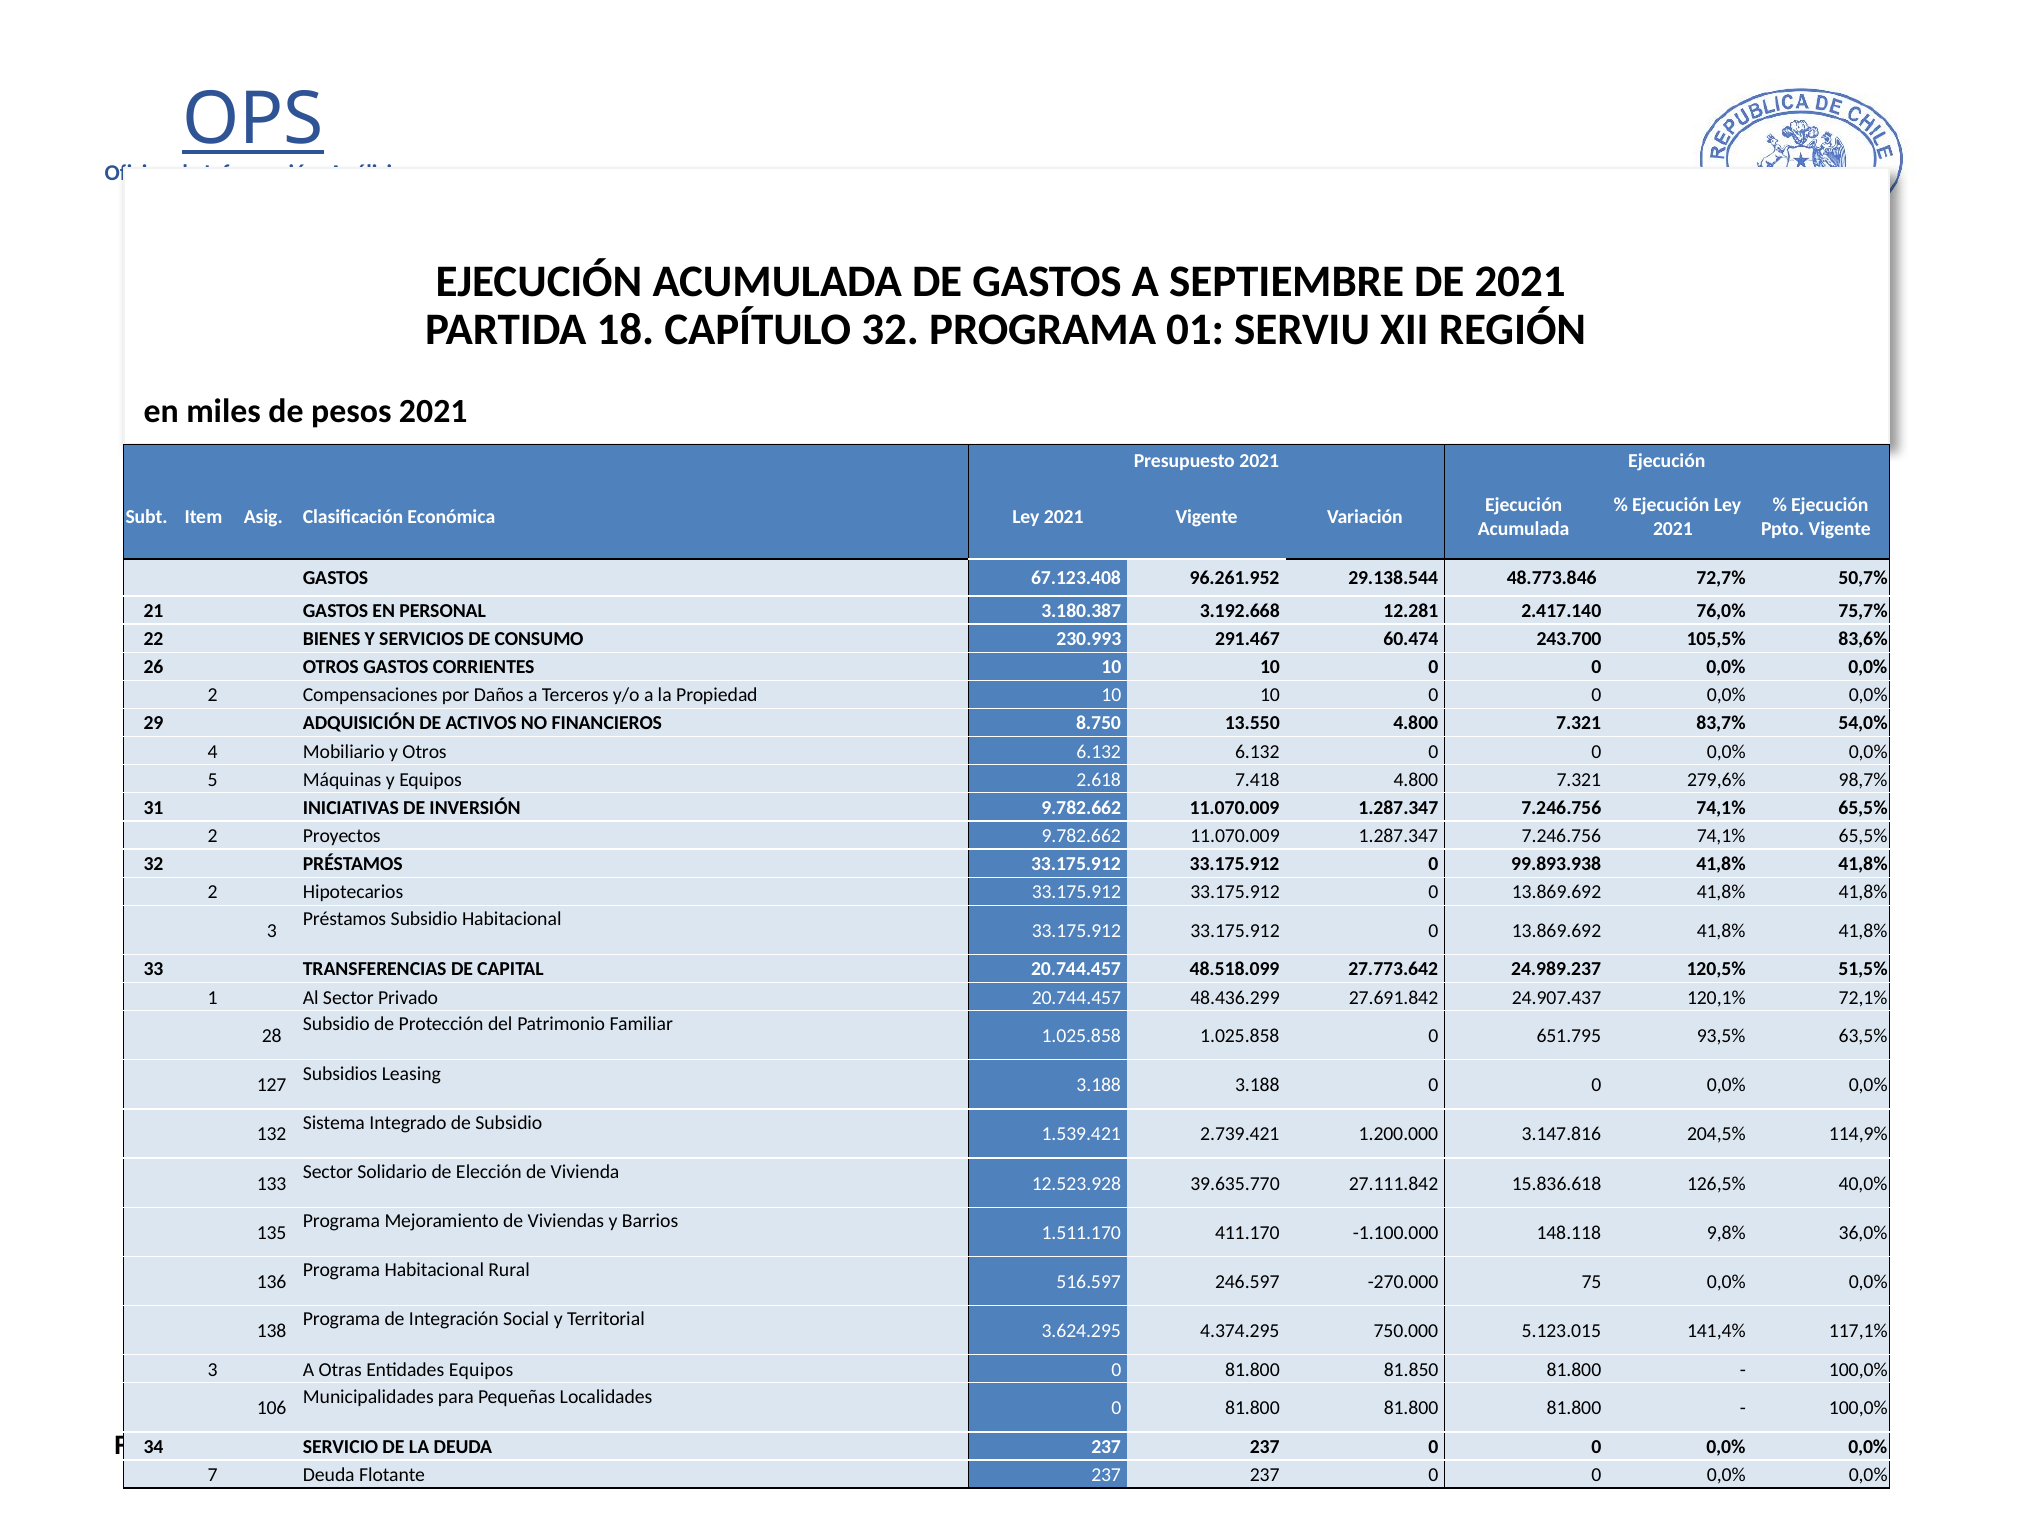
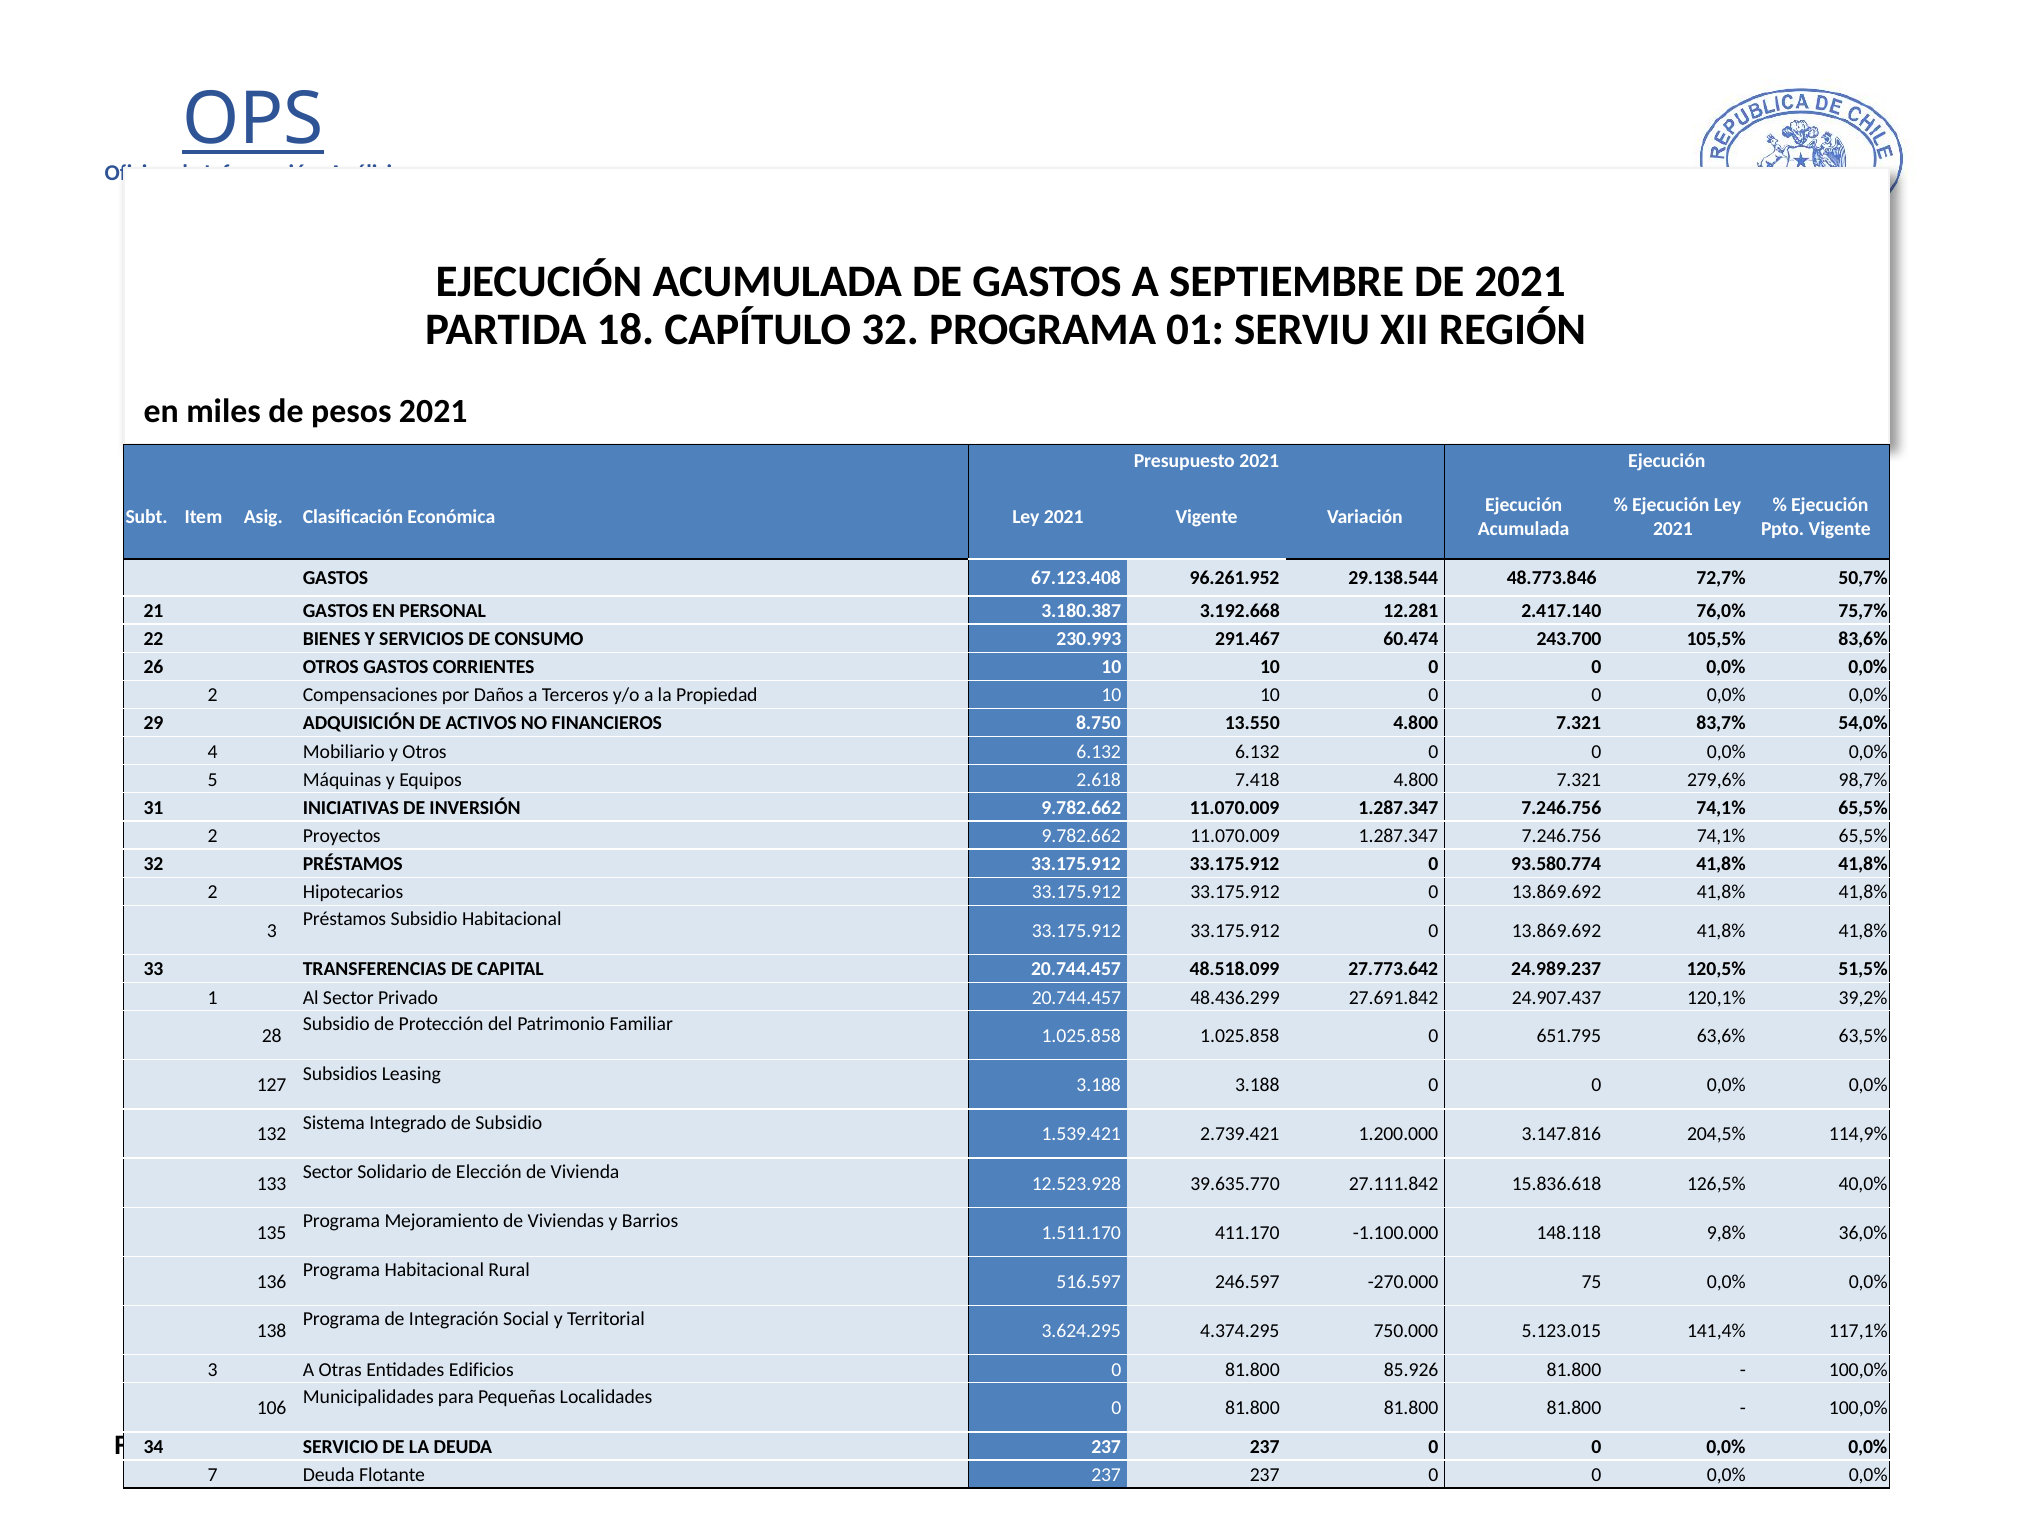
99.893.938: 99.893.938 -> 93.580.774 (1556, 864)
72,1%: 72,1% -> 39,2% (1863, 998)
93,5%: 93,5% -> 63,6% (1721, 1037)
Entidades Equipos: Equipos -> Edificios (481, 1370)
81.850: 81.850 -> 85.926 (1411, 1370)
